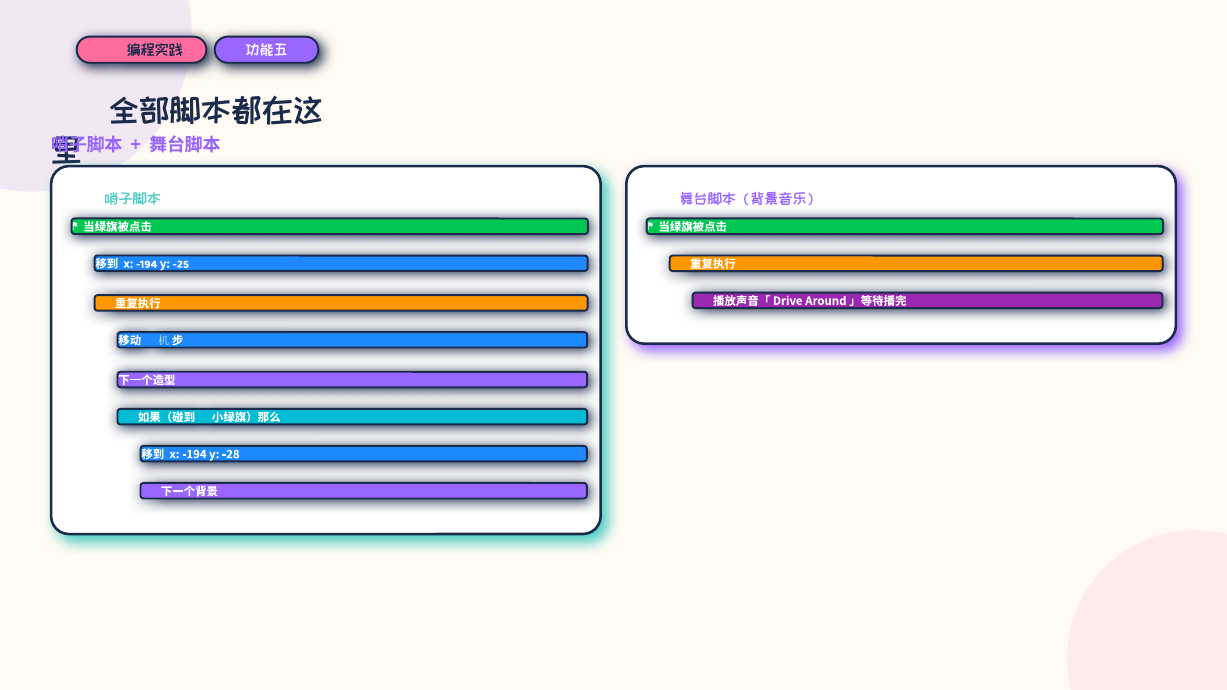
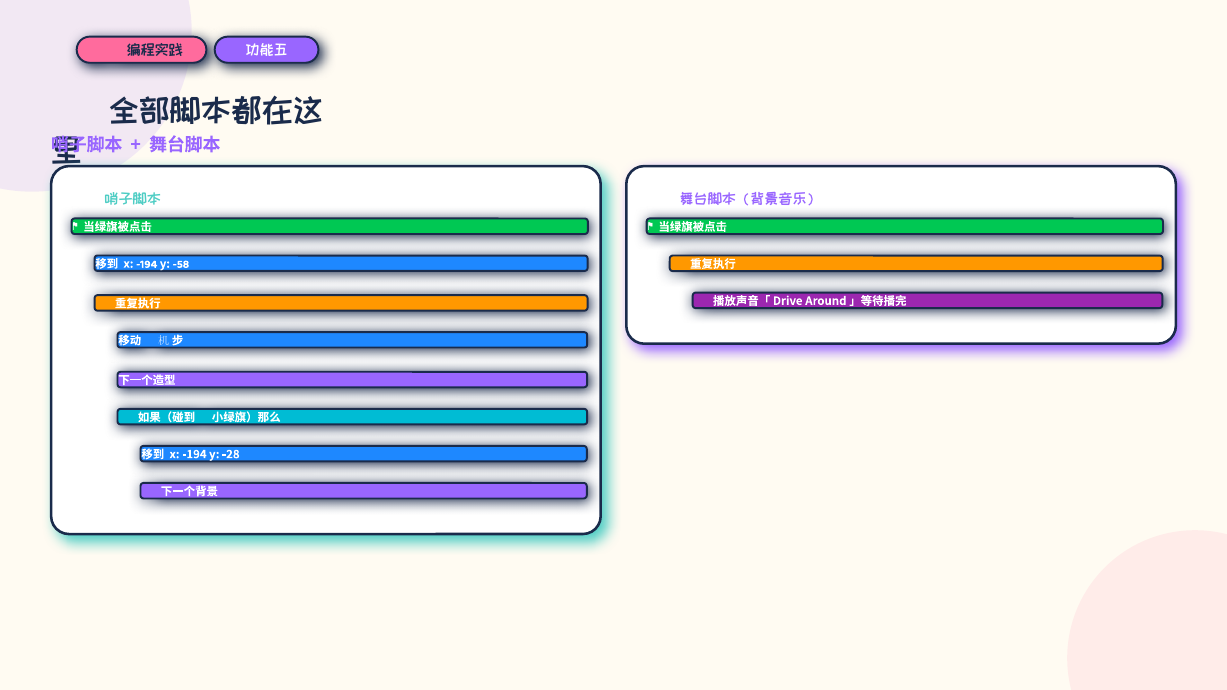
-25: -25 -> -58 (181, 264)
